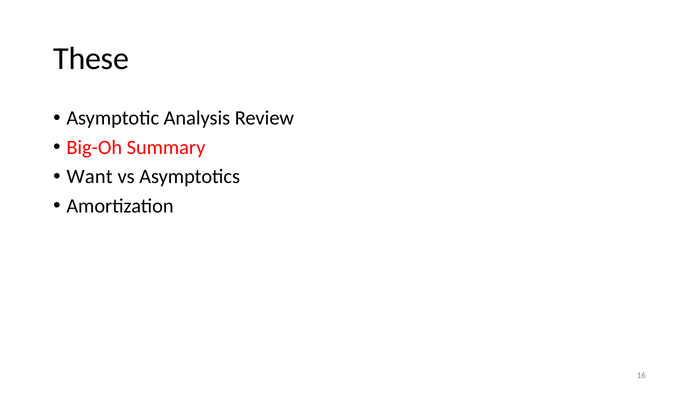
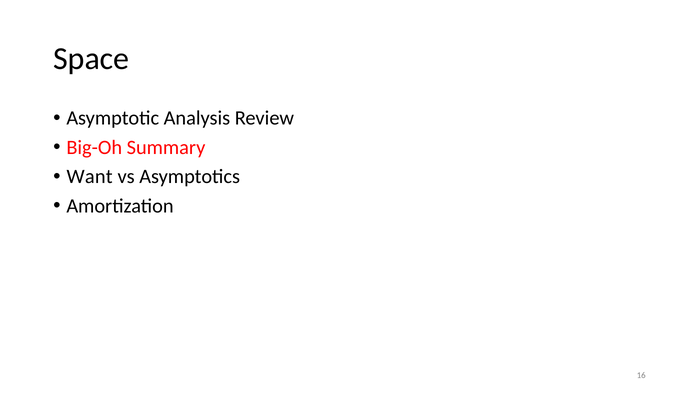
These: These -> Space (91, 59)
